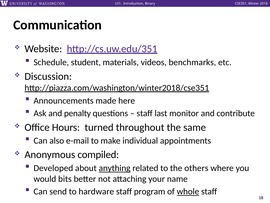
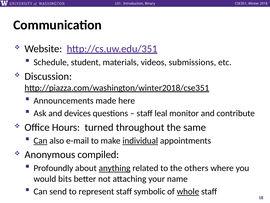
benchmarks: benchmarks -> submissions (192, 62)
penalty: penalty -> devices (77, 113)
last: last -> leal (161, 113)
Can underline: none -> present (40, 140)
individual underline: none -> present (140, 140)
Developed: Developed -> Profoundly (53, 168)
hardware: hardware -> represent (96, 191)
program: program -> symbolic (150, 191)
